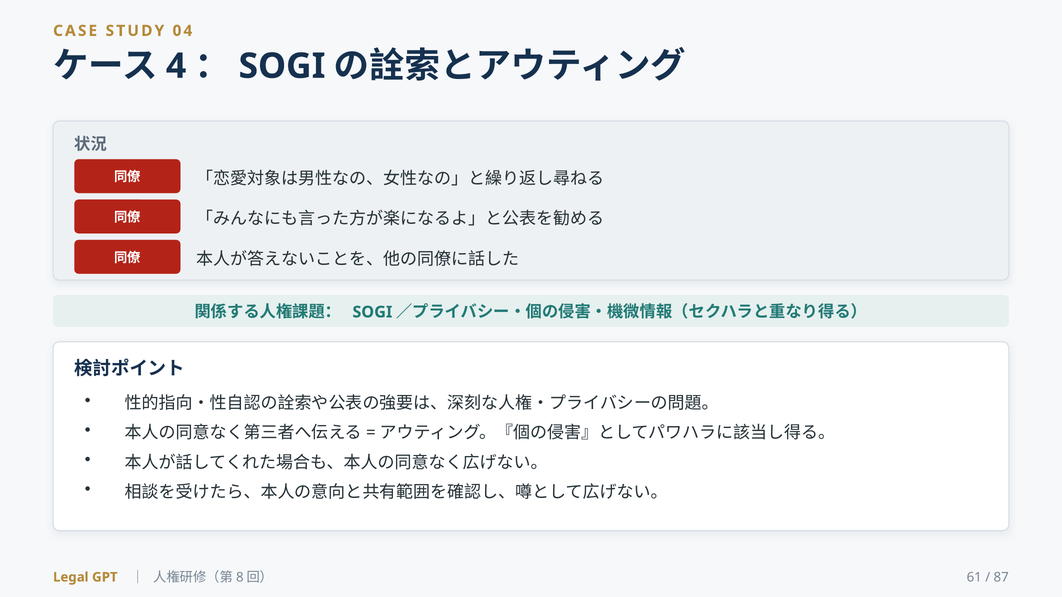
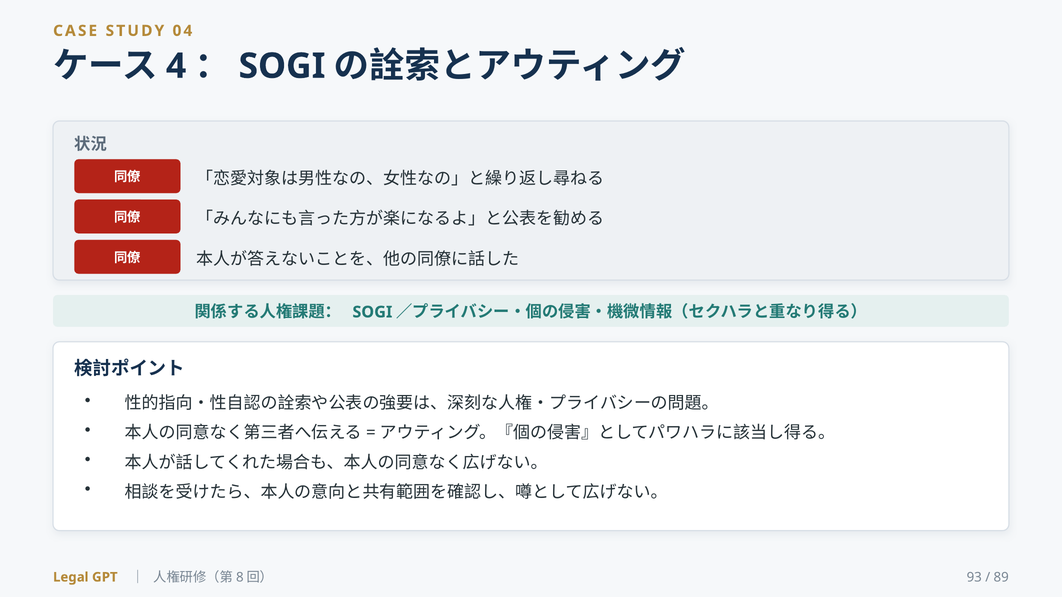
61: 61 -> 93 (974, 578)
87: 87 -> 89 (1001, 578)
